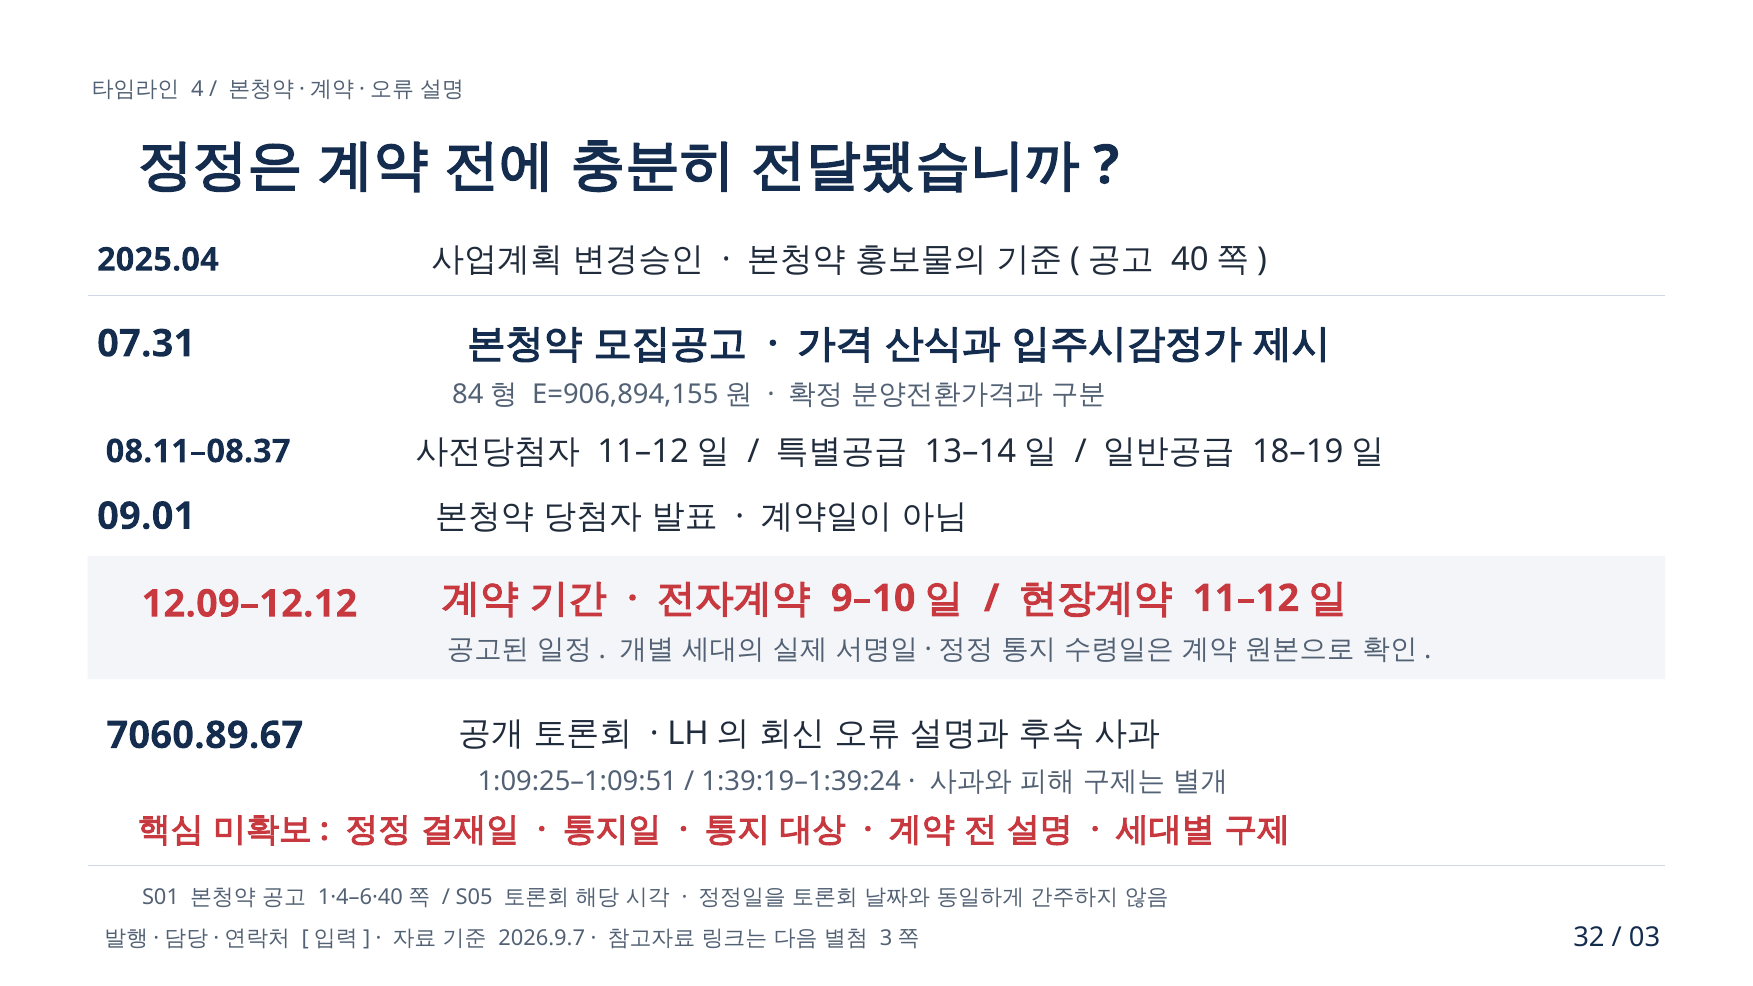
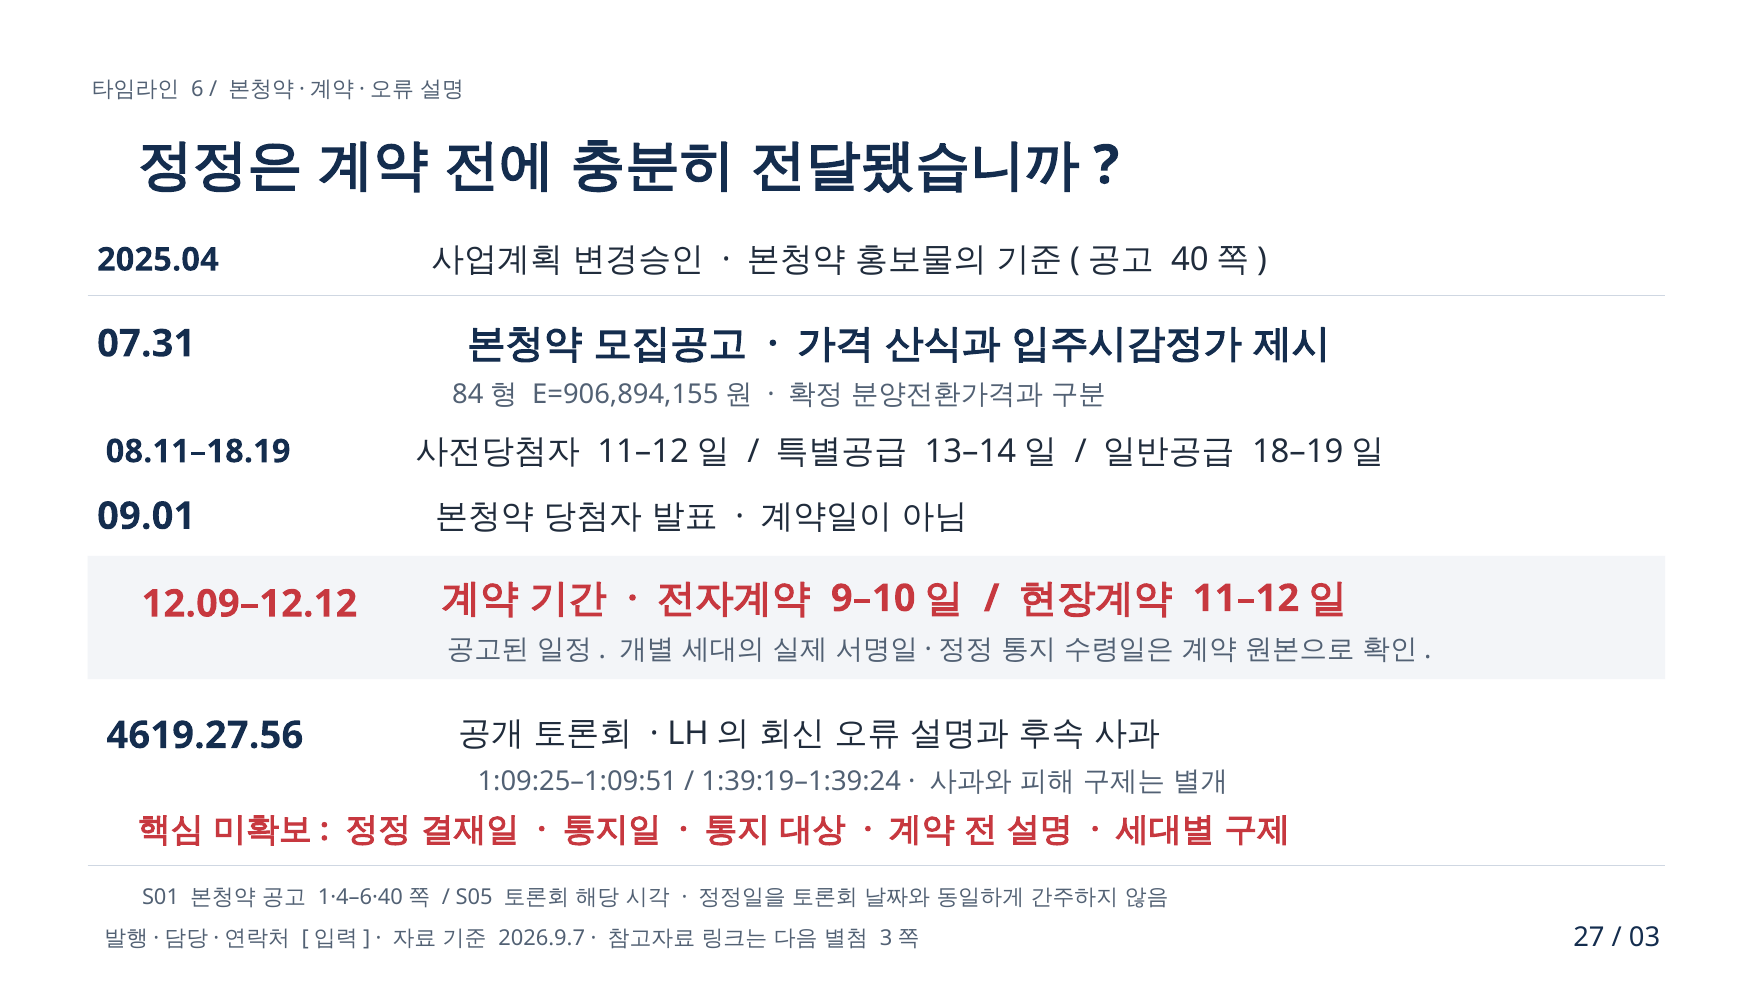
4: 4 -> 6 (197, 89)
08.11–08.37: 08.11–08.37 -> 08.11–18.19 (198, 451)
7060.89.67: 7060.89.67 -> 4619.27.56 (205, 735)
32: 32 -> 27 (1589, 937)
